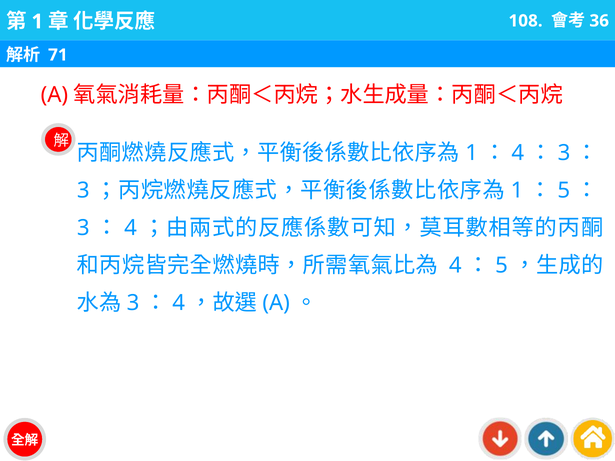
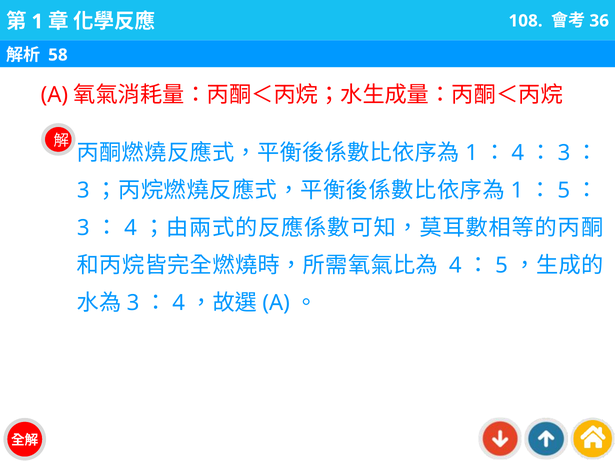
71: 71 -> 58 (58, 55)
